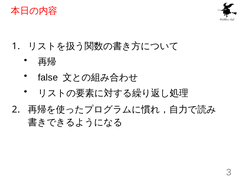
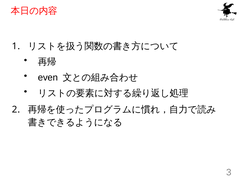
false: false -> even (48, 77)
